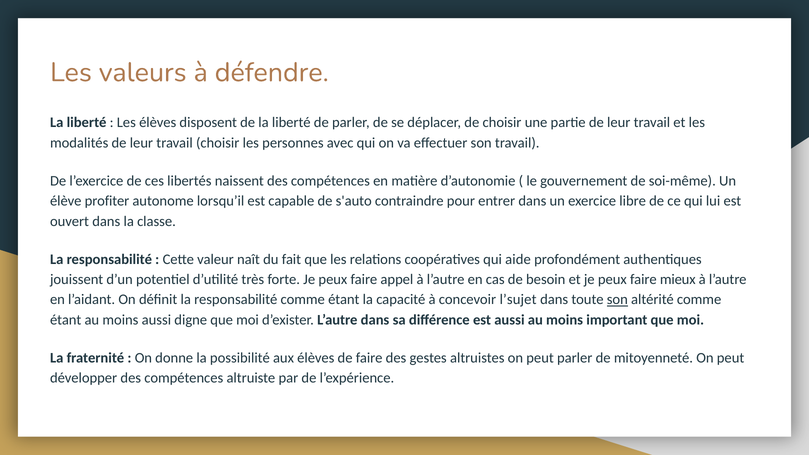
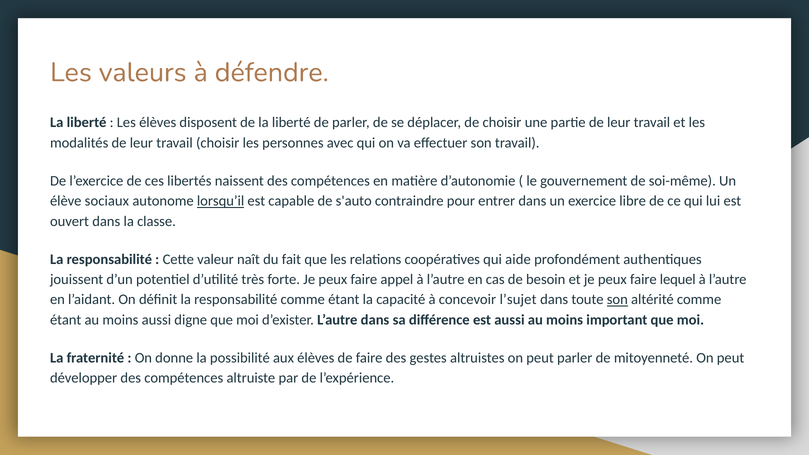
profiter: profiter -> sociaux (107, 201)
lorsqu’il underline: none -> present (221, 201)
mieux: mieux -> lequel (678, 280)
